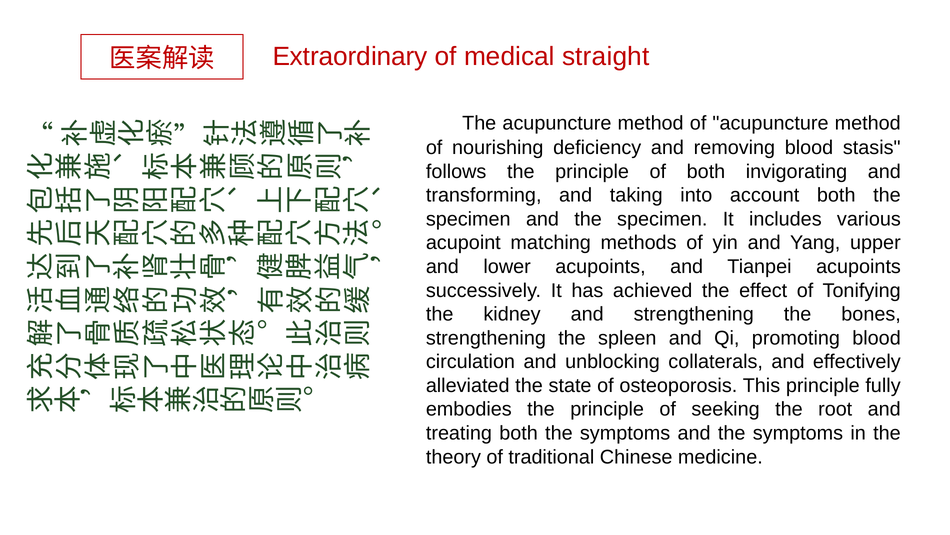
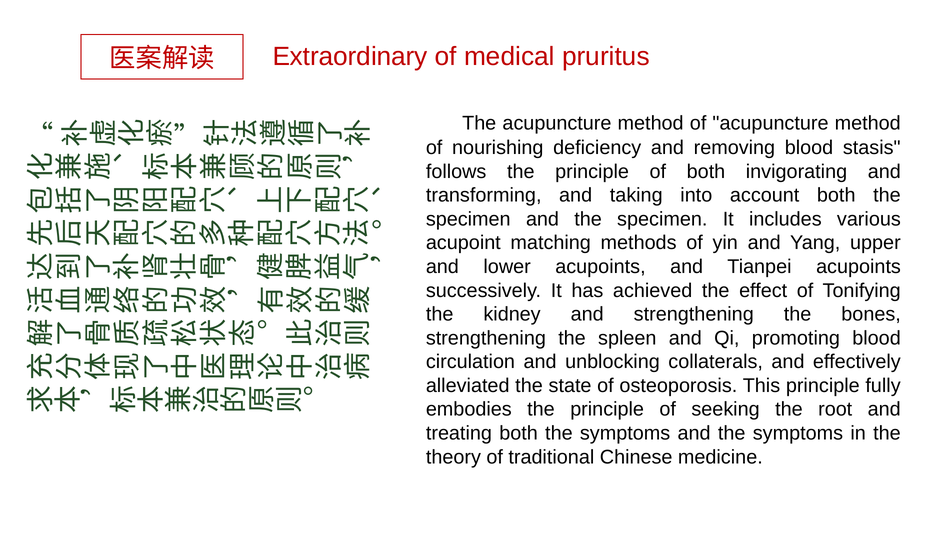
straight: straight -> pruritus (606, 56)
